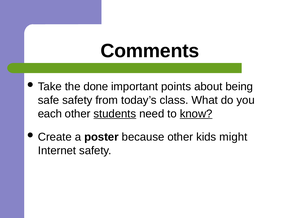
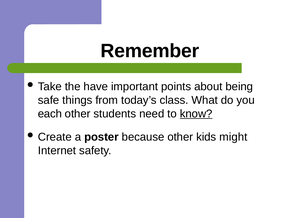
Comments: Comments -> Remember (150, 51)
done: done -> have (96, 86)
safe safety: safety -> things (77, 100)
students underline: present -> none (115, 113)
